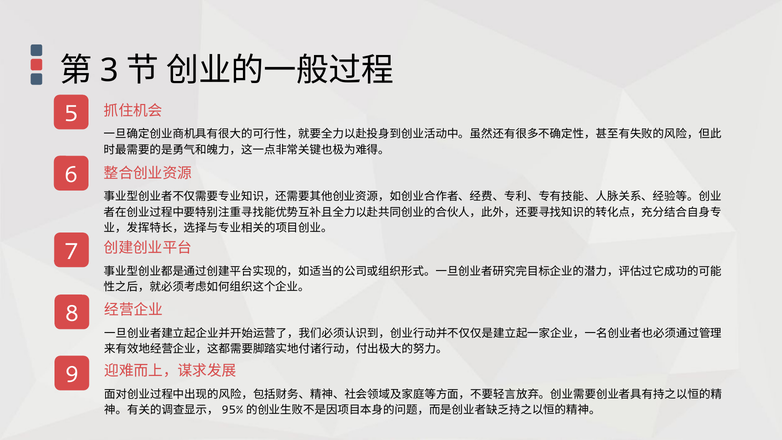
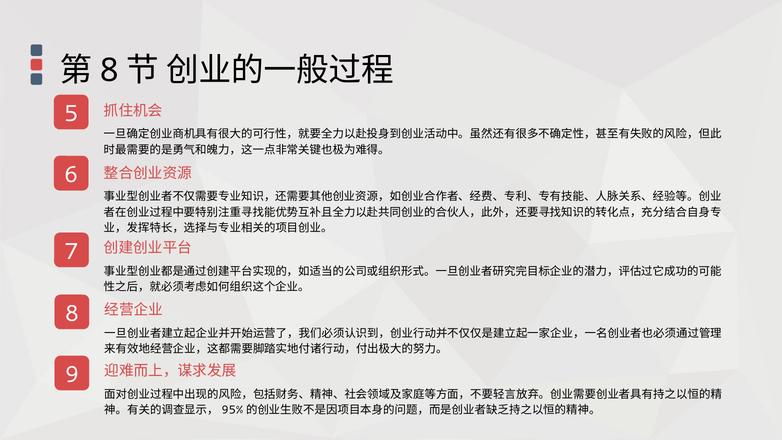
3: 3 -> 8 (109, 71)
